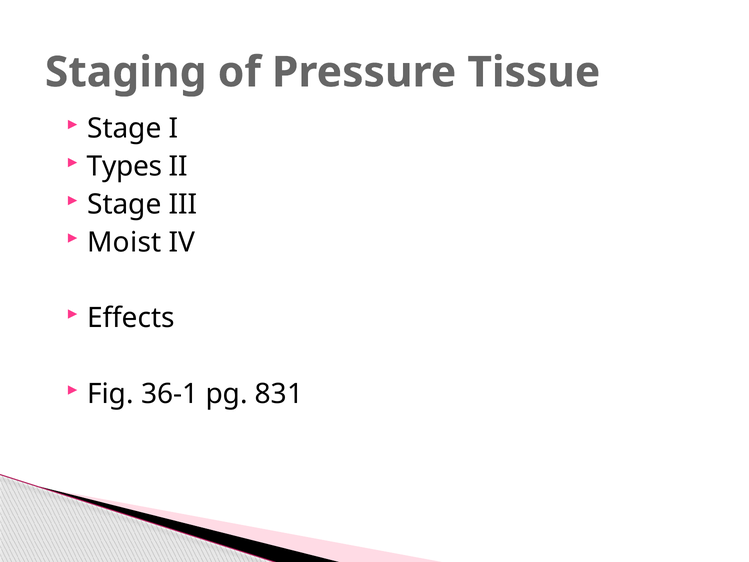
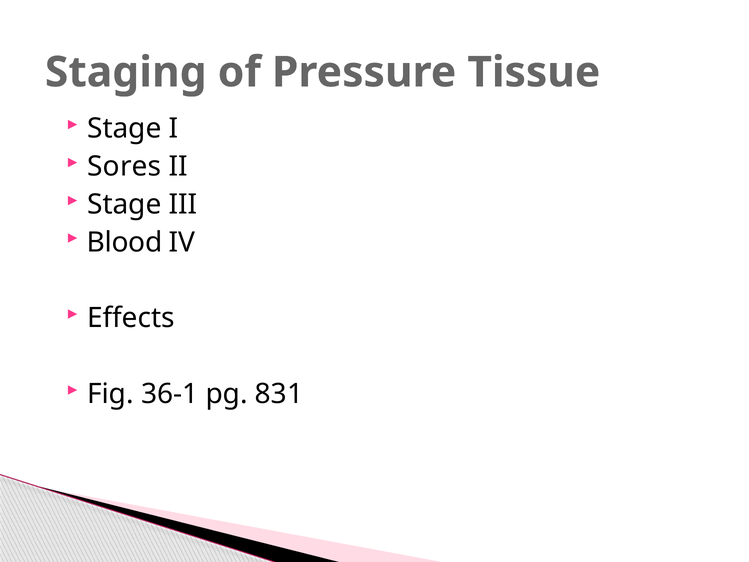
Types: Types -> Sores (124, 167)
Moist: Moist -> Blood (125, 242)
